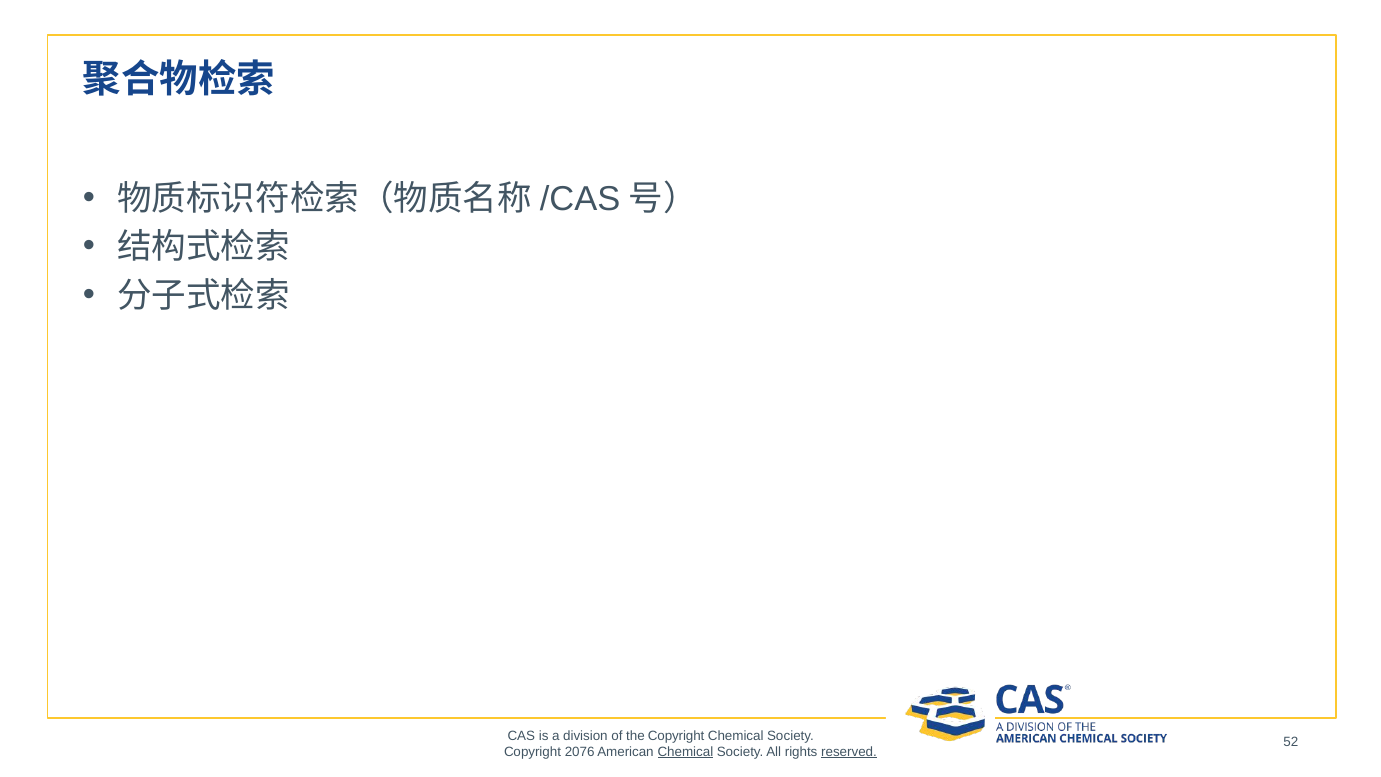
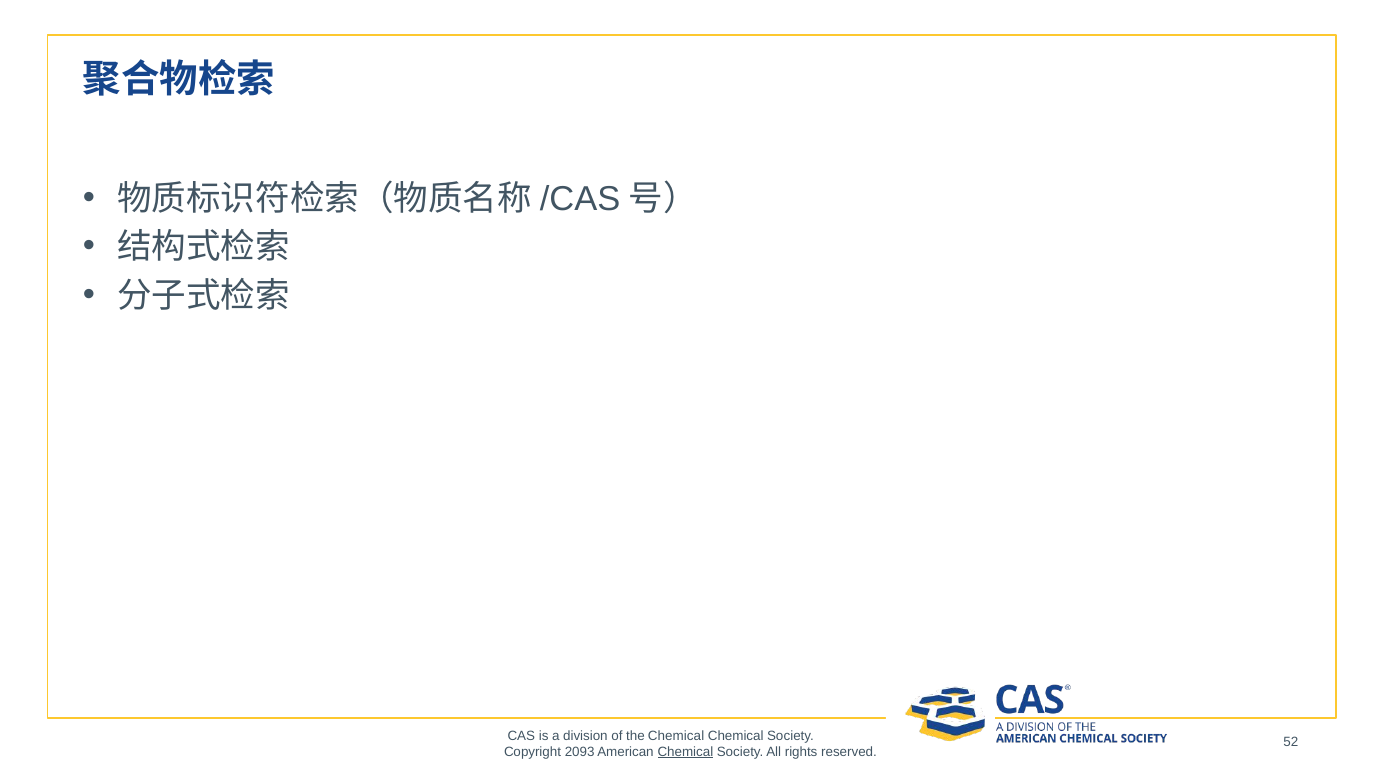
the Copyright: Copyright -> Chemical (676, 736)
2076: 2076 -> 2093 (580, 752)
reserved underline: present -> none (849, 752)
